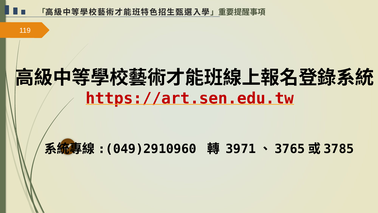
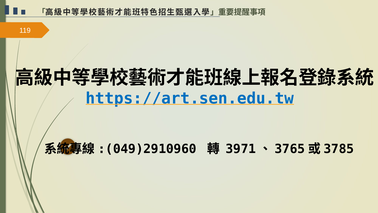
https://art.sen.edu.tw colour: red -> blue (190, 98)
